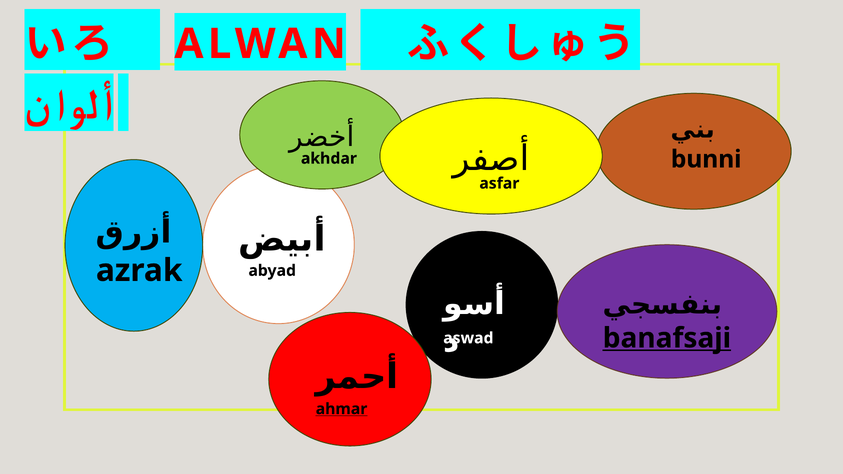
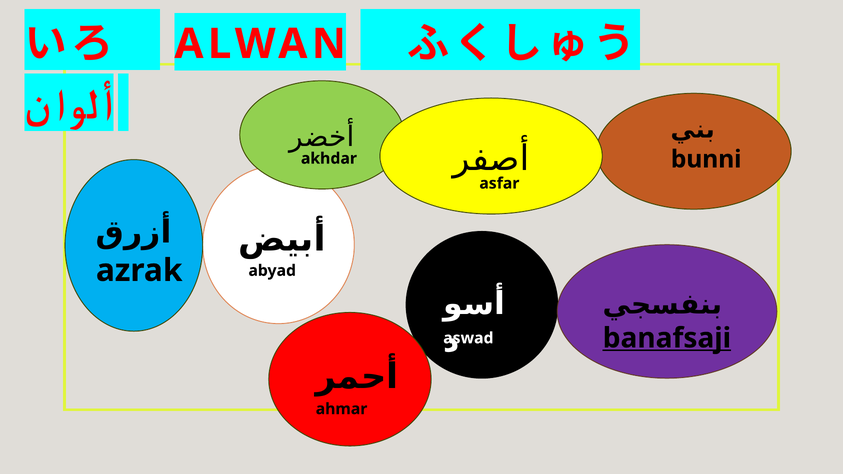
ahmar underline: present -> none (342, 409)
